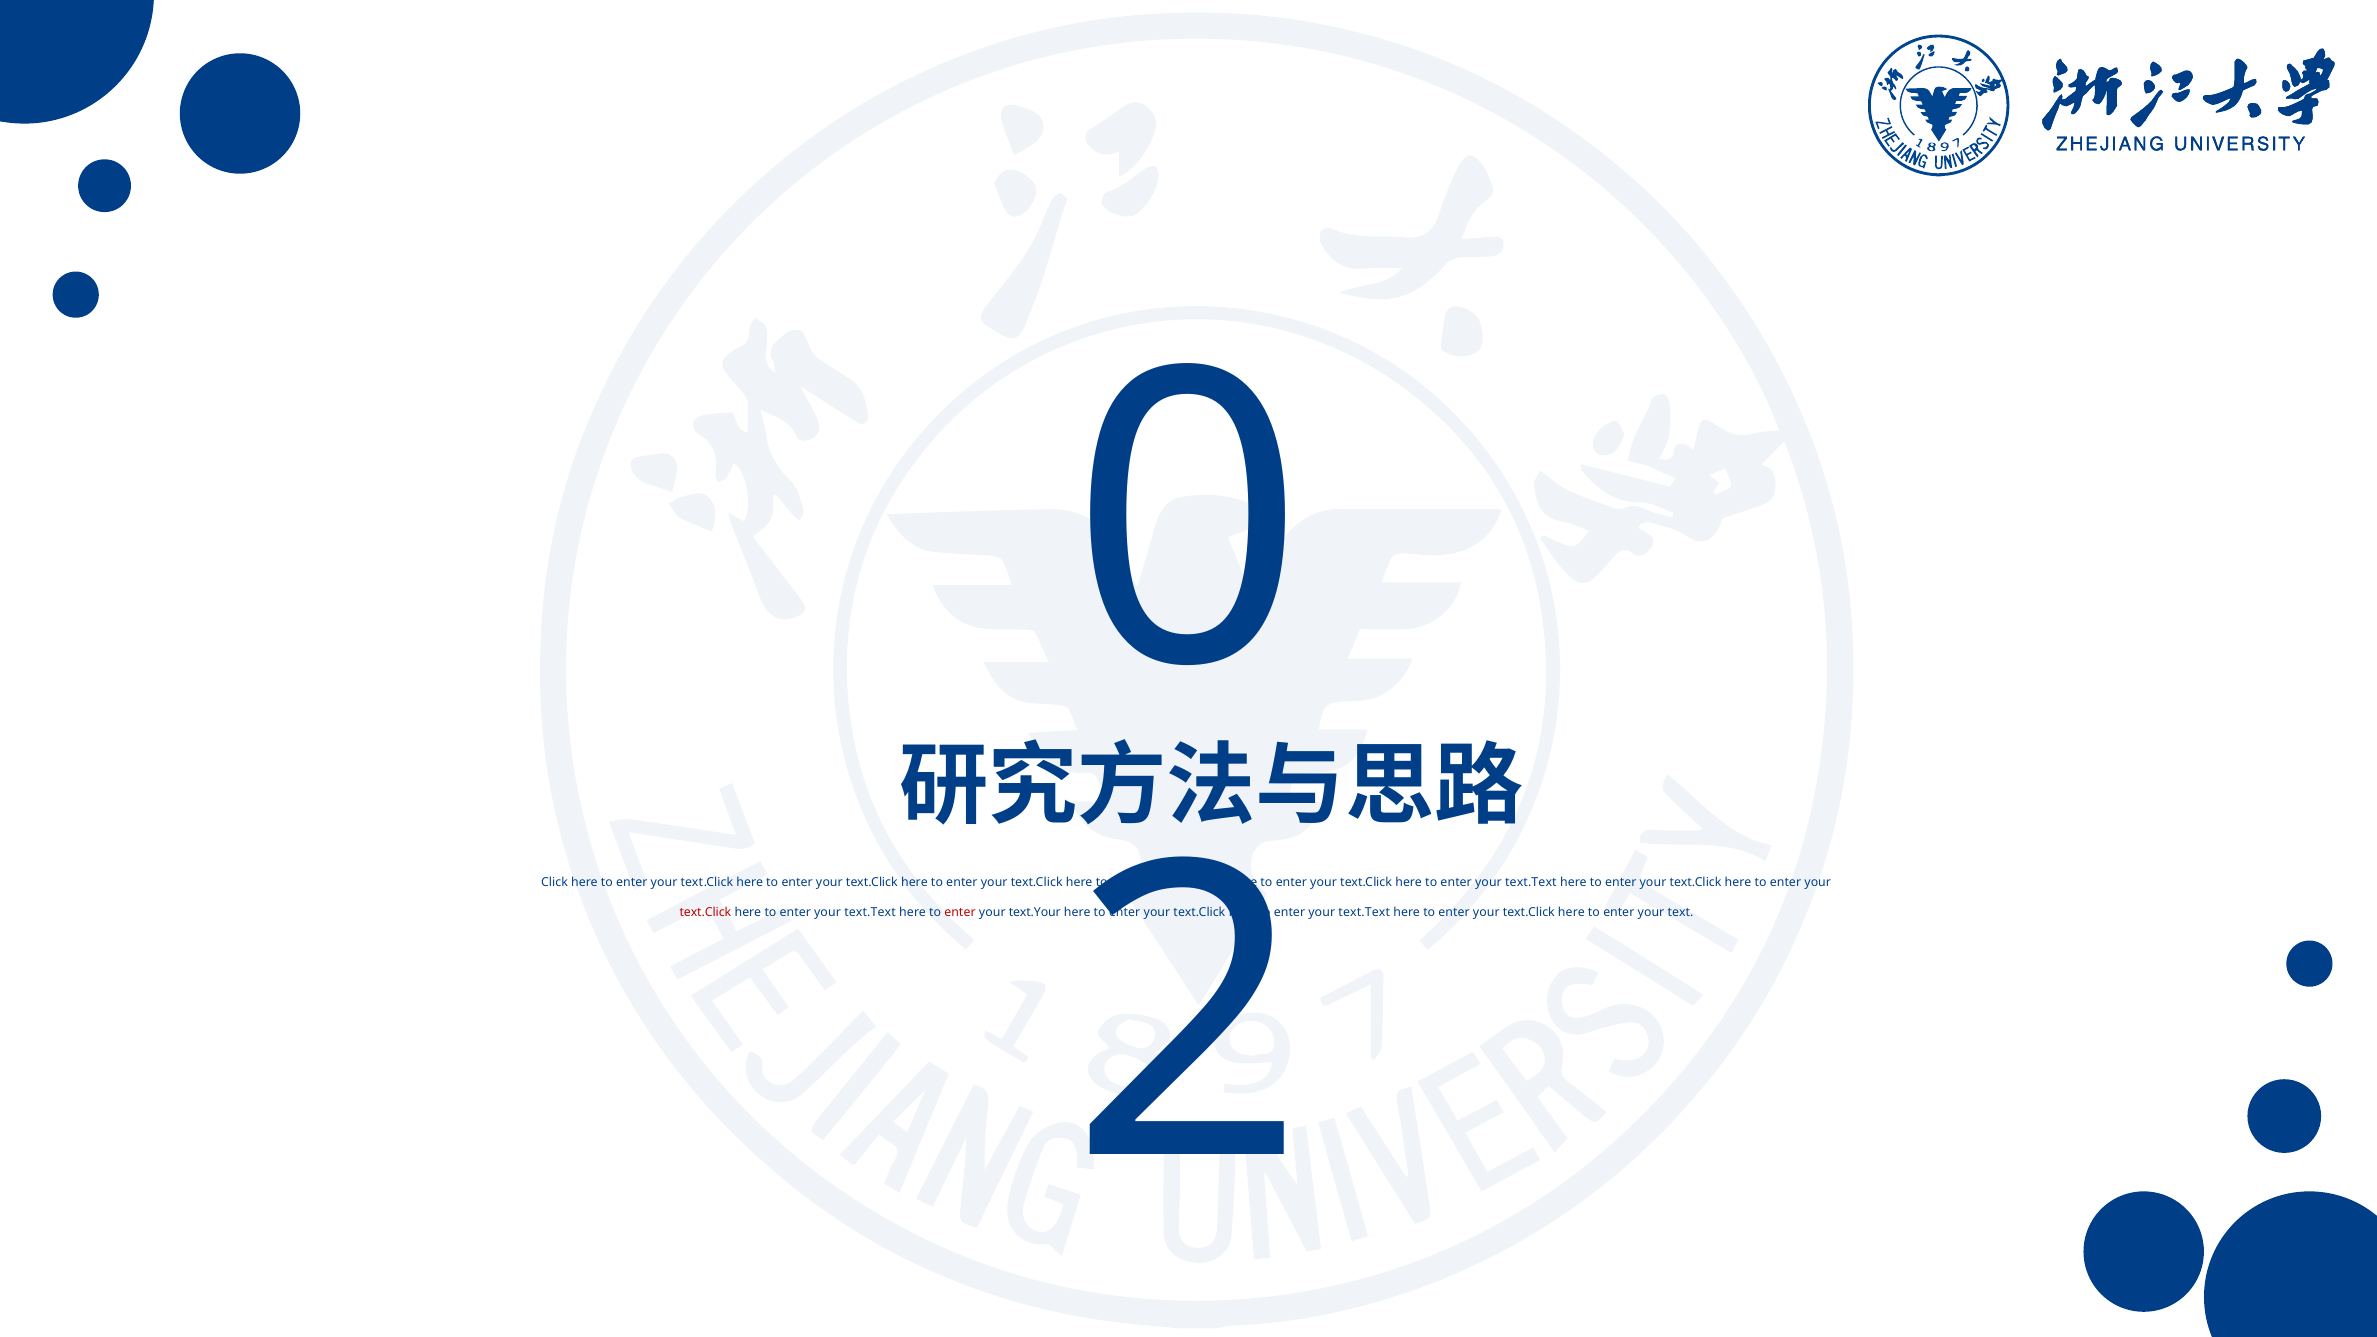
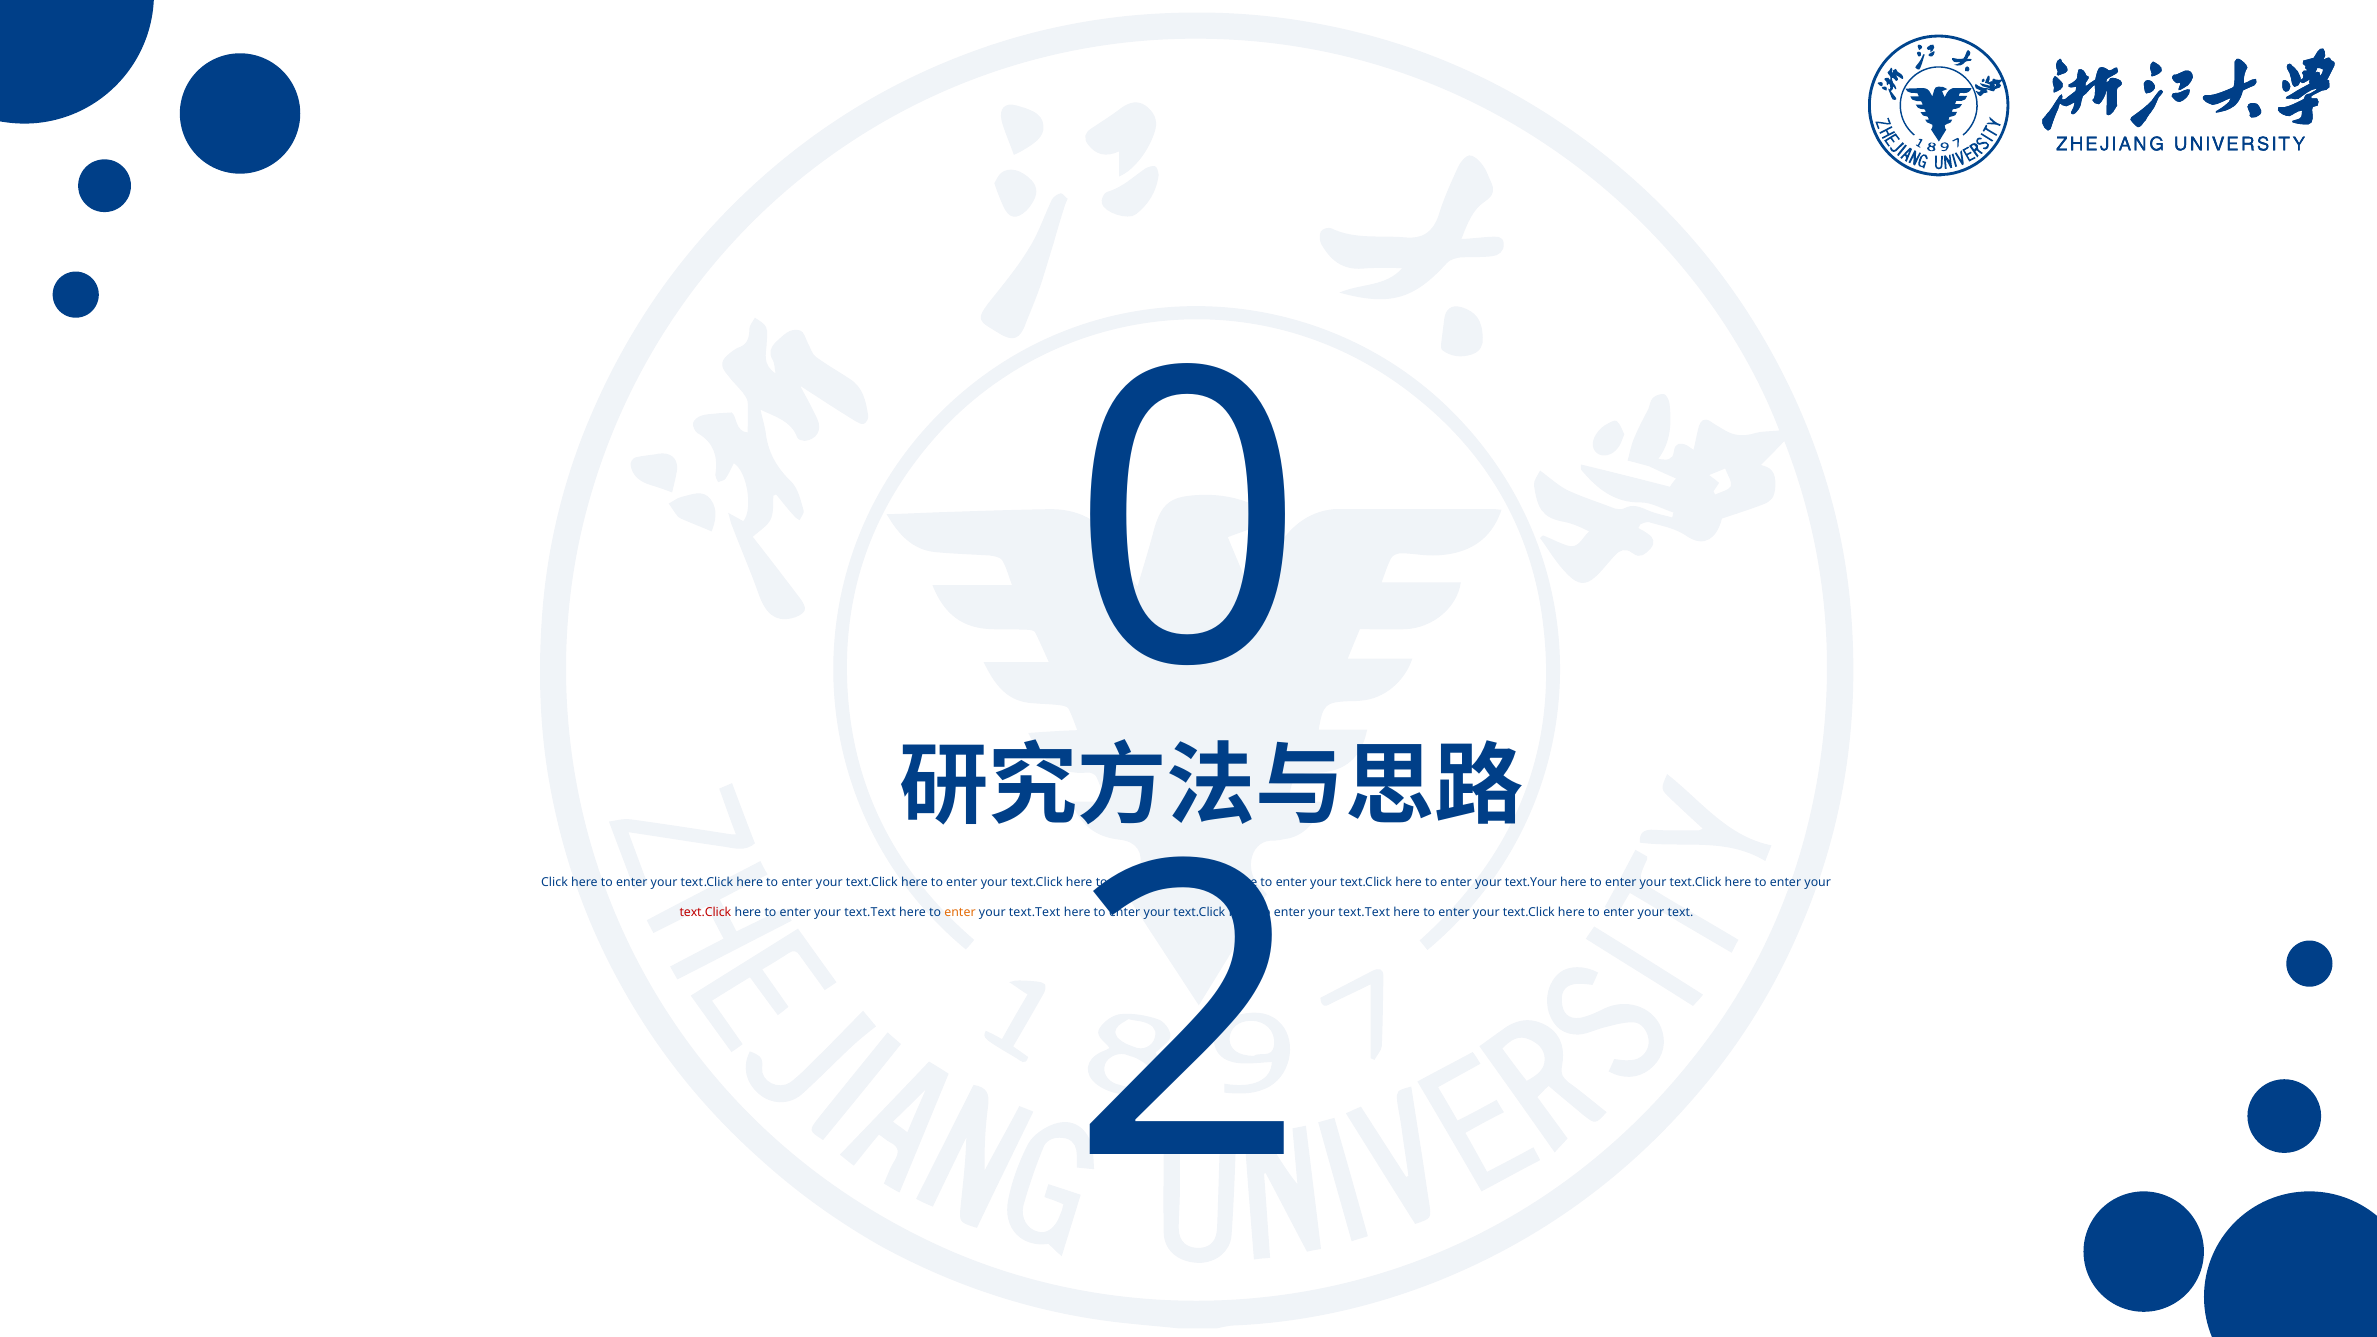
text.Text: text.Text -> text.Your (1531, 883)
enter colour: red -> orange (960, 912)
text.Your: text.Your -> text.Text (1035, 912)
